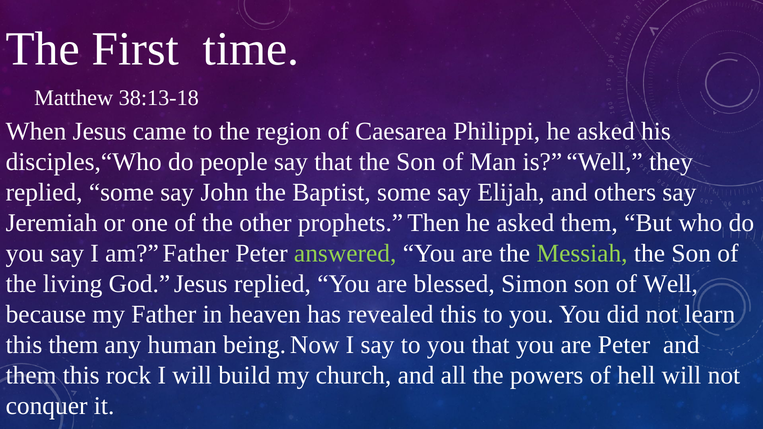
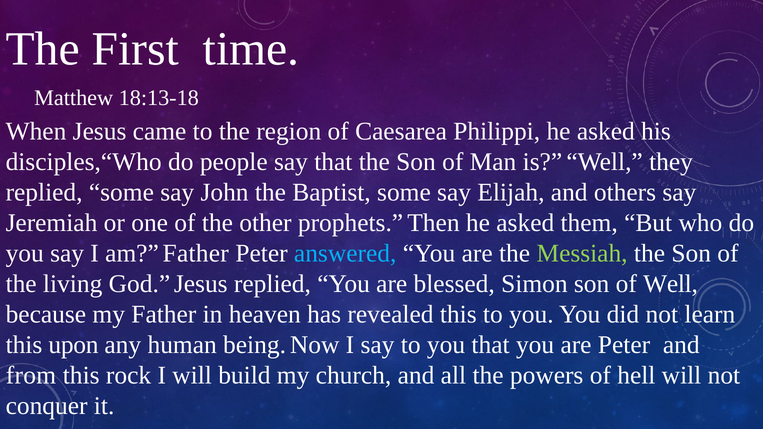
38:13-18: 38:13-18 -> 18:13-18 (159, 98)
answered colour: light green -> light blue (345, 254)
this them: them -> upon (73, 345)
them: them -> from (31, 376)
